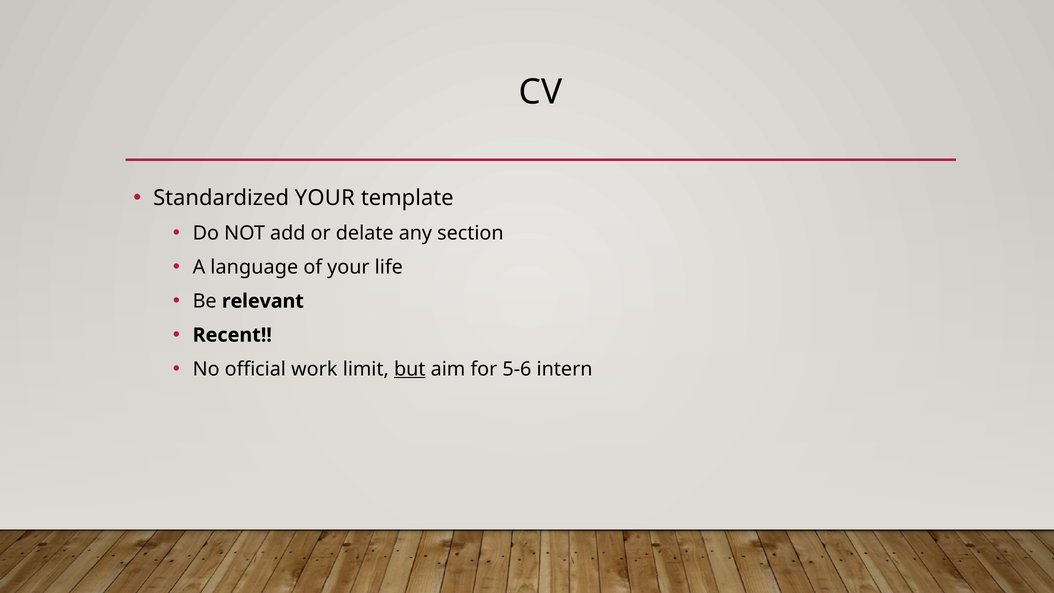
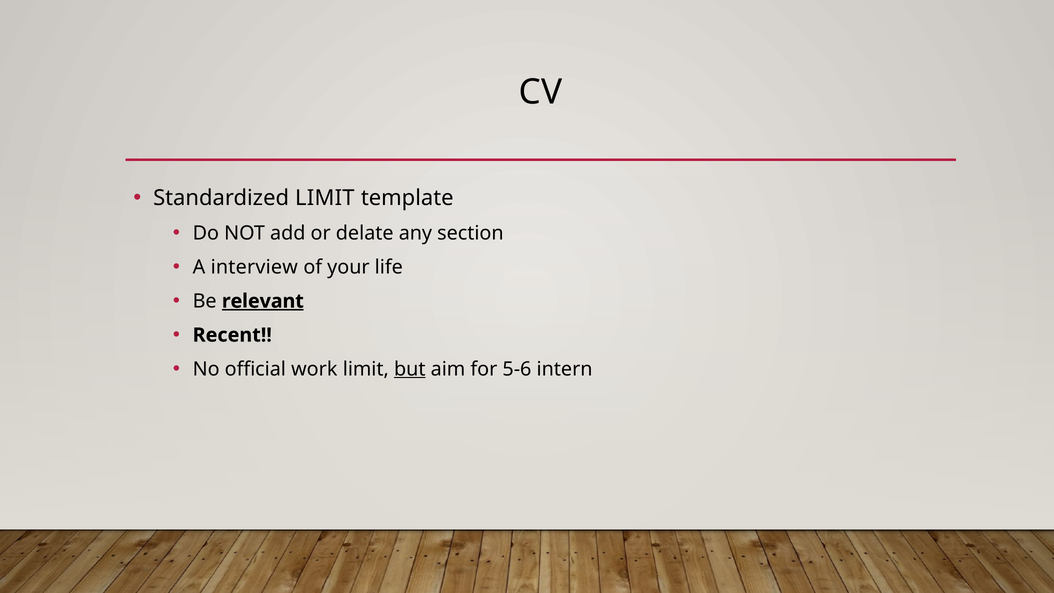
Standardized YOUR: YOUR -> LIMIT (325, 198)
language: language -> interview (254, 267)
relevant underline: none -> present (263, 301)
